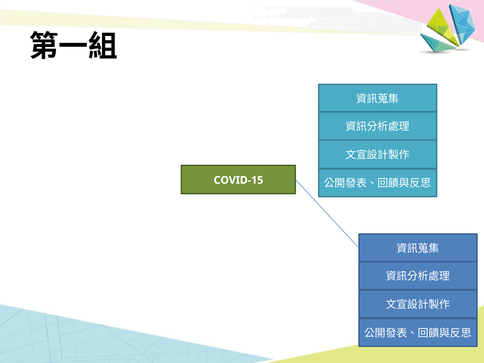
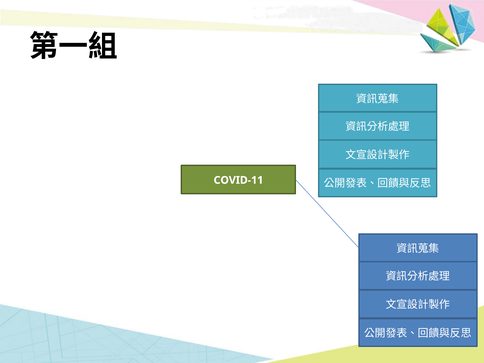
COVID-15: COVID-15 -> COVID-11 (238, 180)
